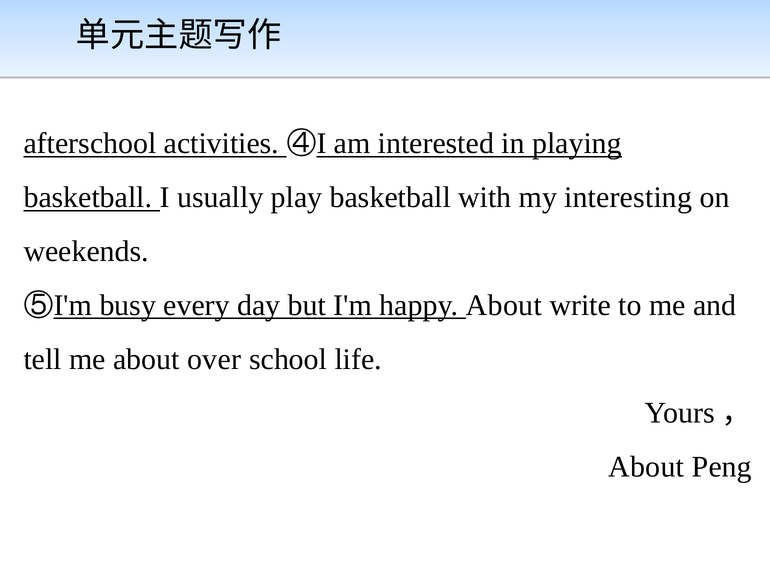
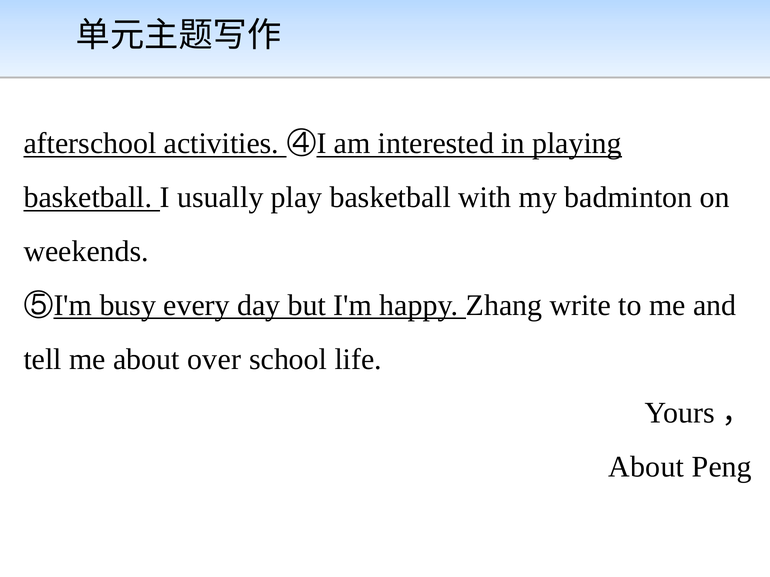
interesting: interesting -> badminton (628, 198)
happy About: About -> Zhang (504, 306)
